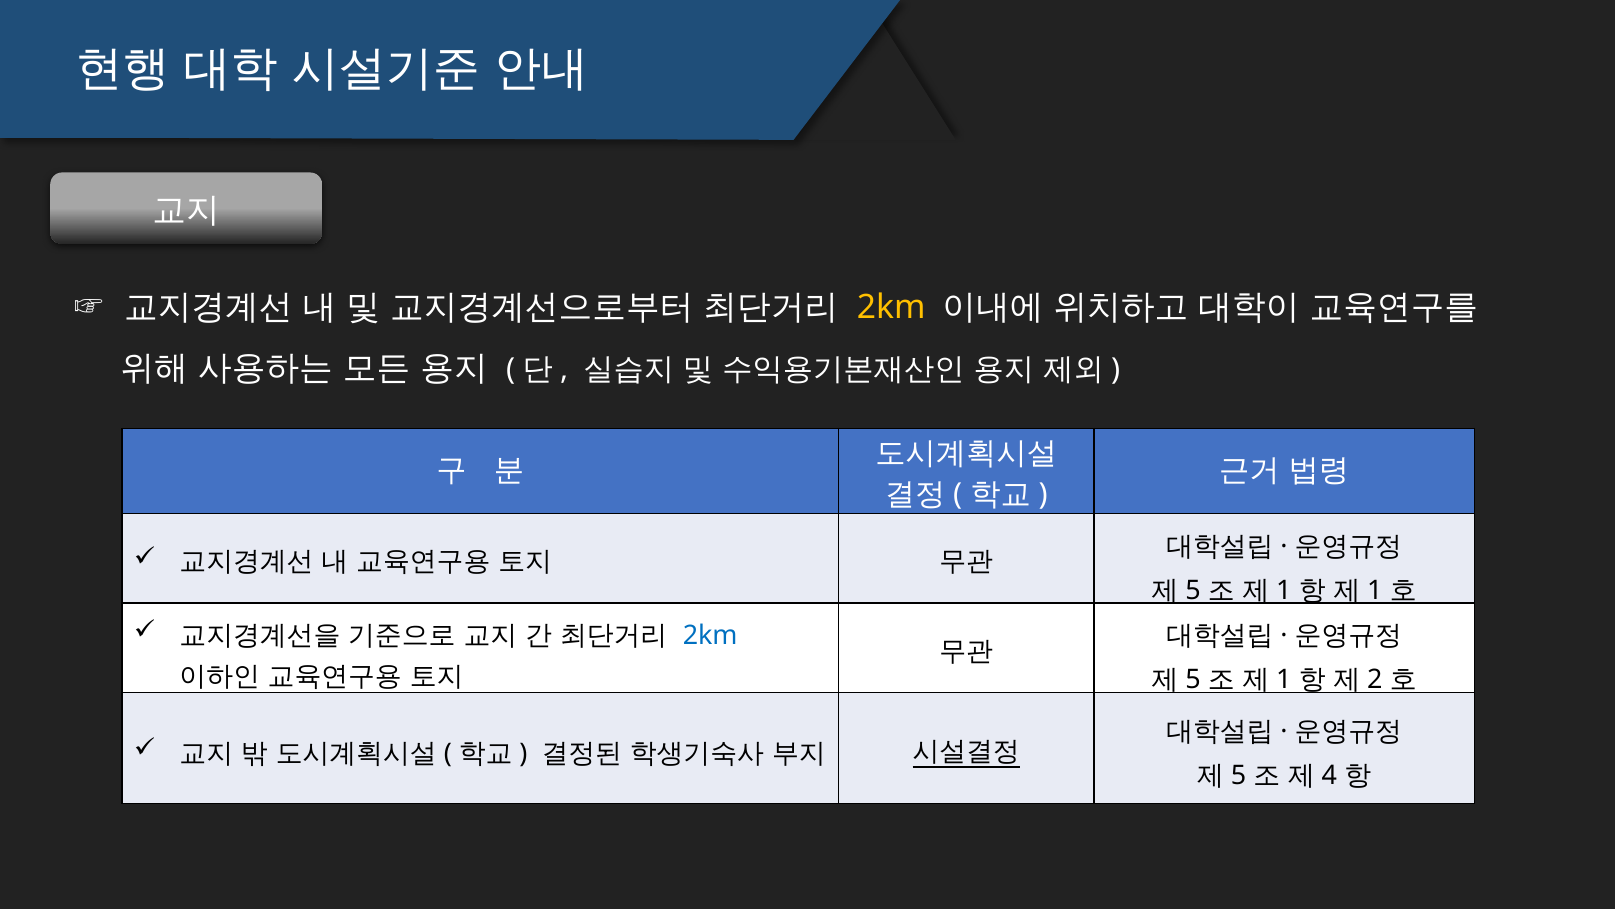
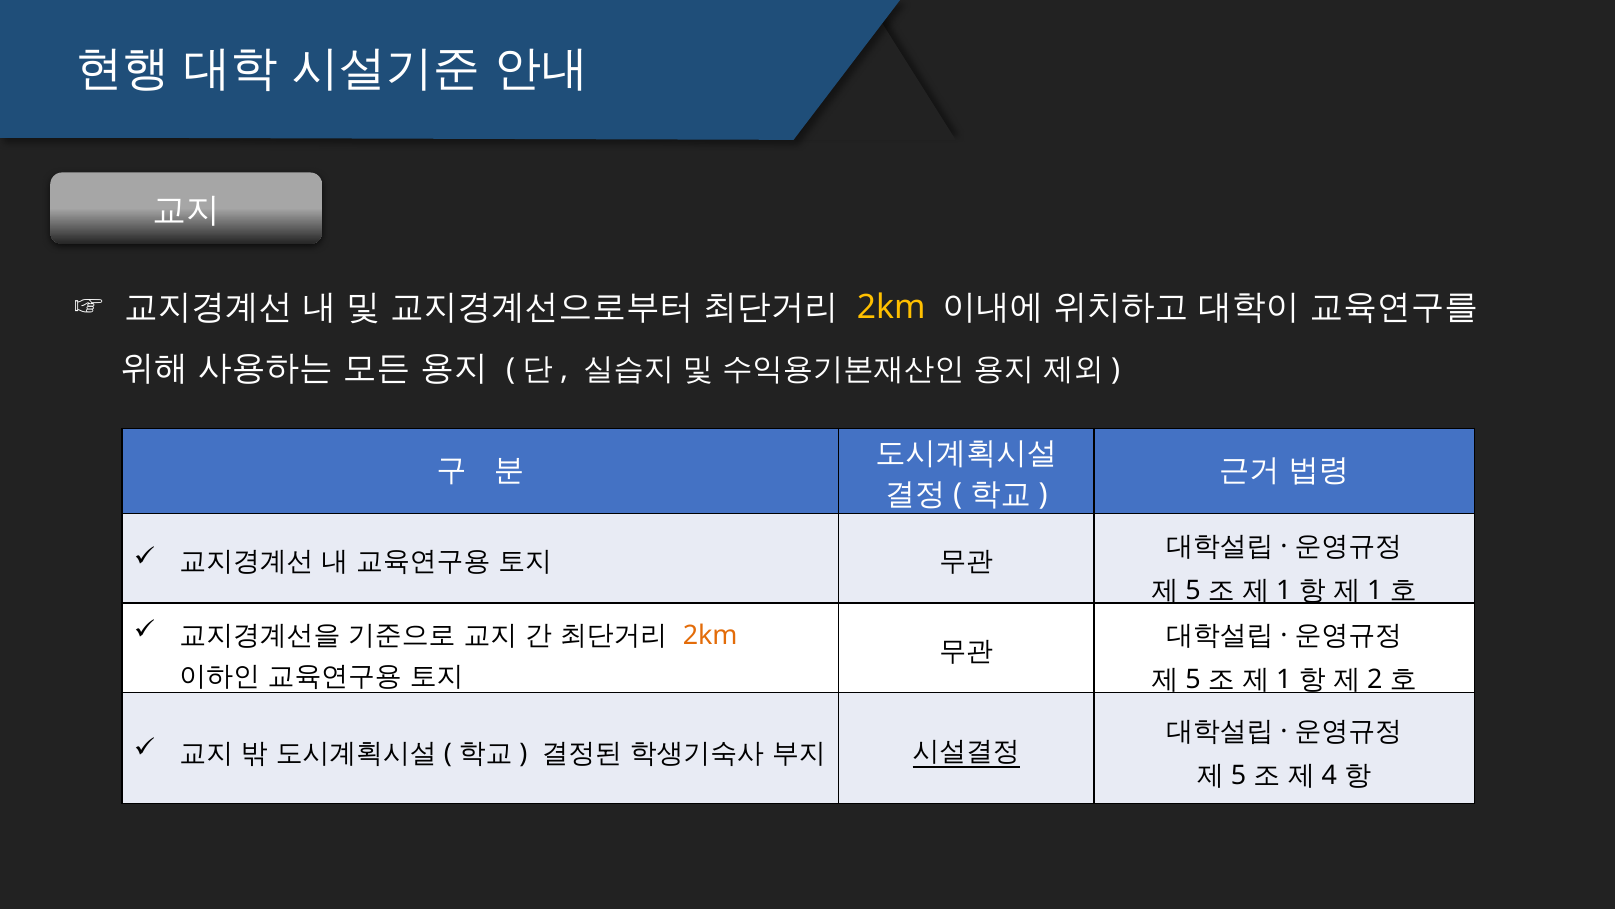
2km colour: blue -> orange (710, 636)
